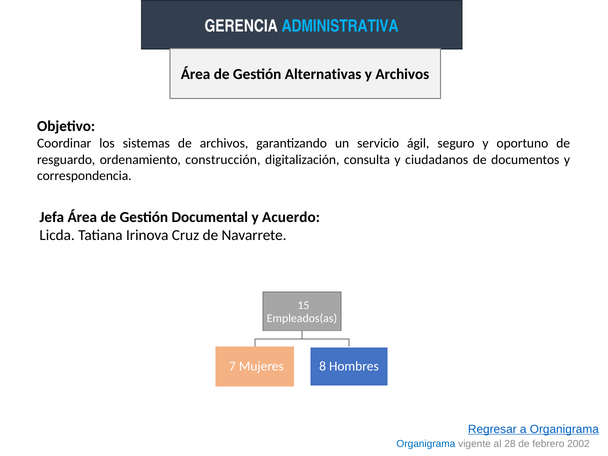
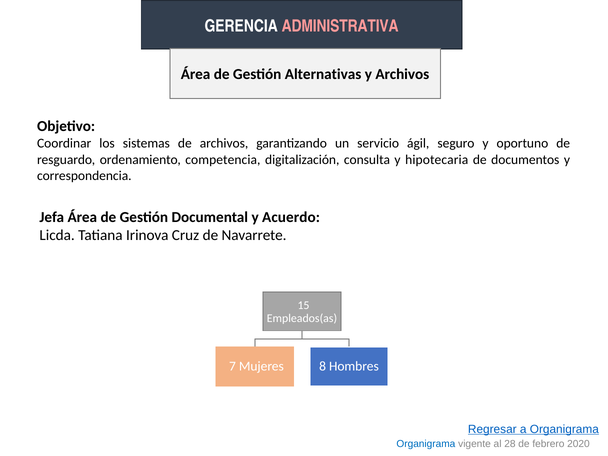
ADMINISTRATIVA colour: light blue -> pink (340, 26)
construcción: construcción -> competencia (223, 160)
ciudadanos: ciudadanos -> hipotecaria (437, 160)
2002: 2002 -> 2020 (578, 444)
